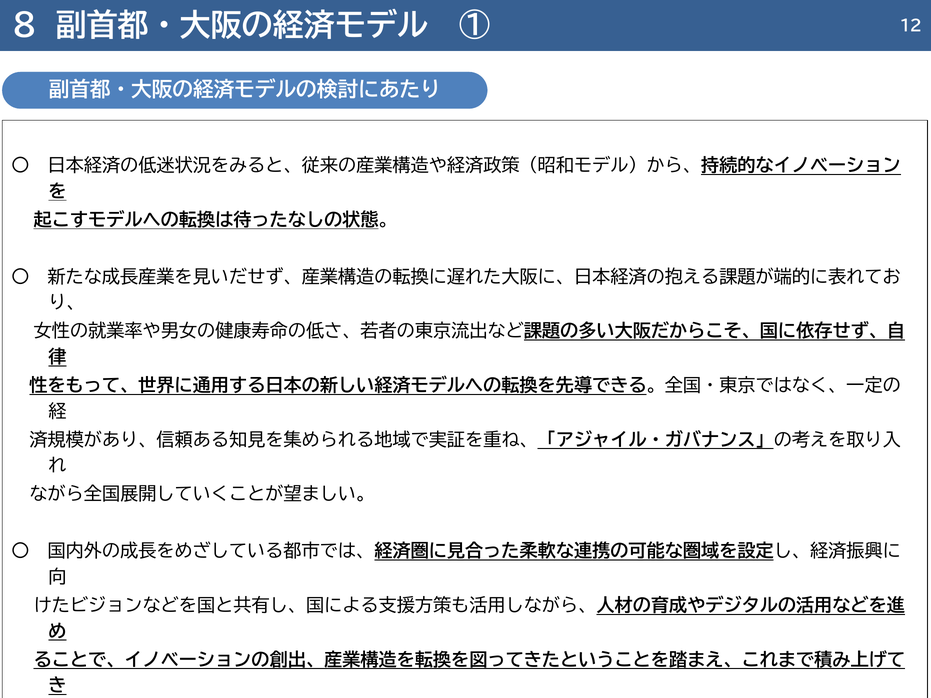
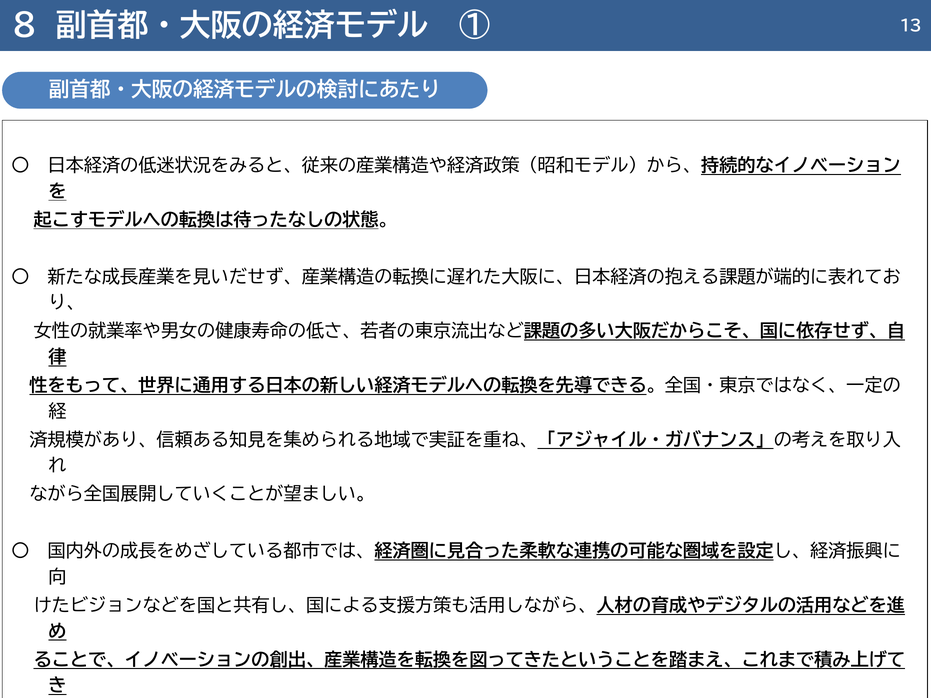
12: 12 -> 13 (911, 26)
